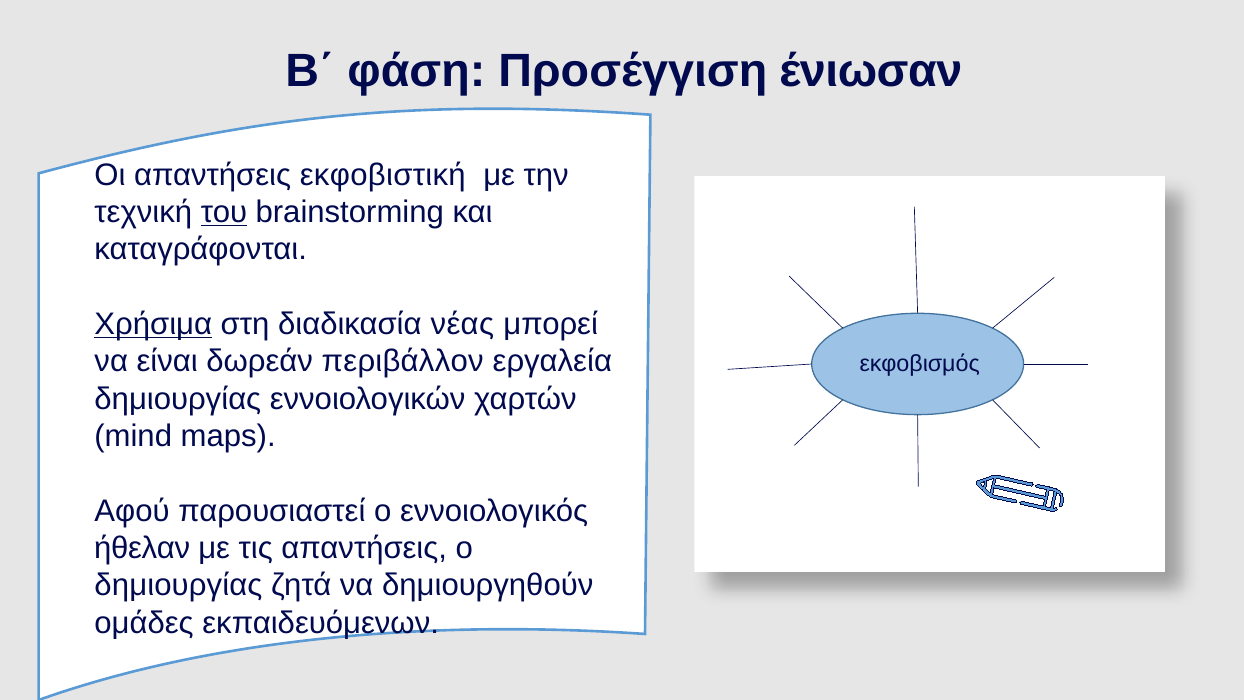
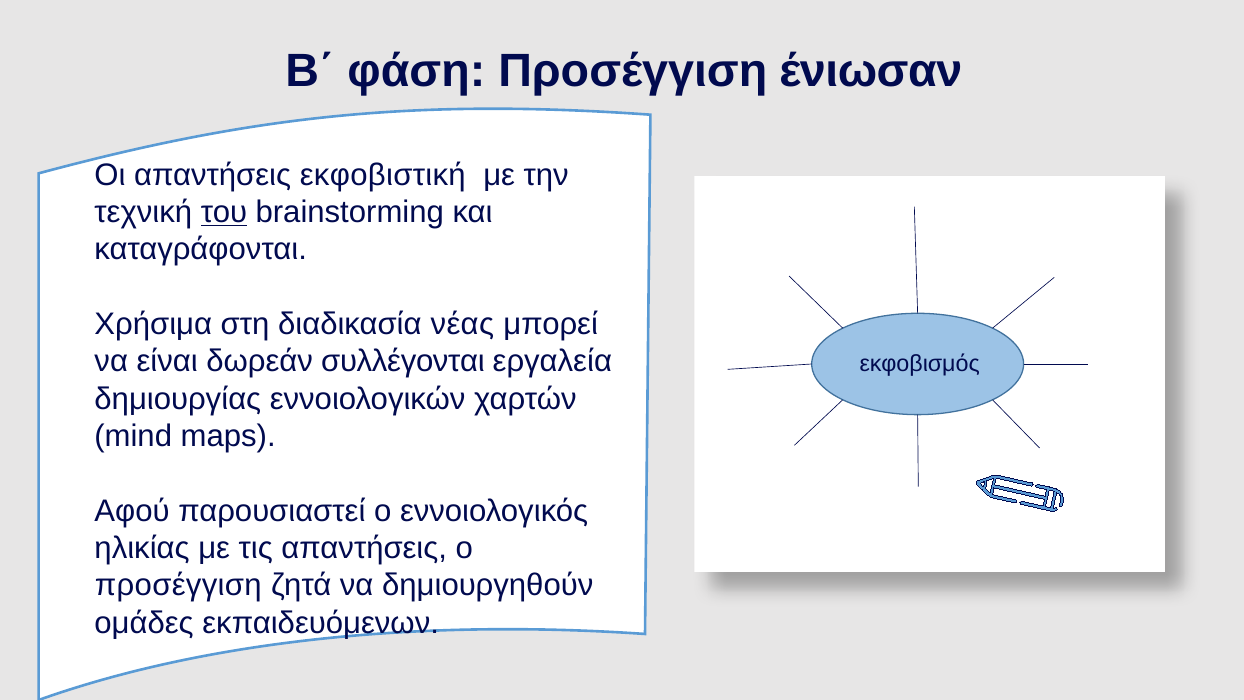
Χρήσιμα underline: present -> none (153, 324)
περιβάλλον: περιβάλλον -> συλλέγονται (403, 361)
ήθελαν: ήθελαν -> ηλικίας (142, 548)
δημιουργίας: δημιουργίας -> προσέγγιση (178, 585)
